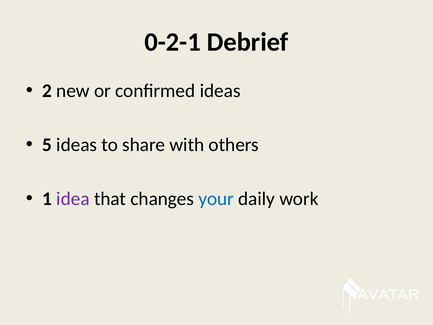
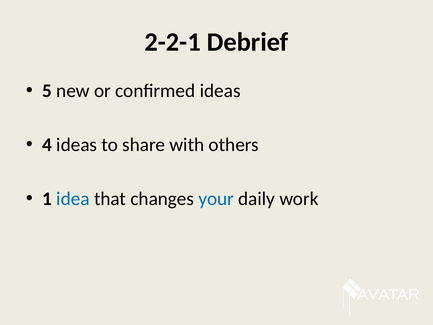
0-2-1: 0-2-1 -> 2-2-1 (173, 42)
2: 2 -> 5 (47, 91)
5: 5 -> 4 (47, 145)
idea colour: purple -> blue (73, 199)
